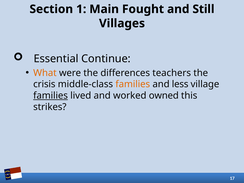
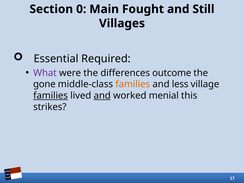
1: 1 -> 0 (81, 9)
Continue: Continue -> Required (106, 59)
What colour: orange -> purple (45, 73)
teachers: teachers -> outcome (172, 73)
crisis: crisis -> gone (44, 84)
and underline: none -> present (102, 96)
owned: owned -> menial (164, 96)
